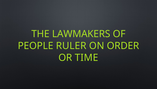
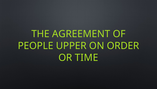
LAWMAKERS: LAWMAKERS -> AGREEMENT (81, 34)
RULER: RULER -> UPPER (71, 45)
